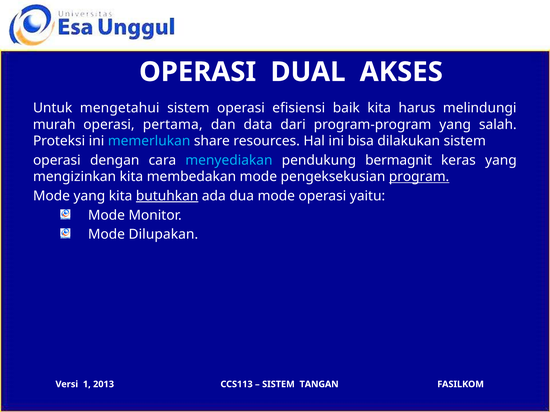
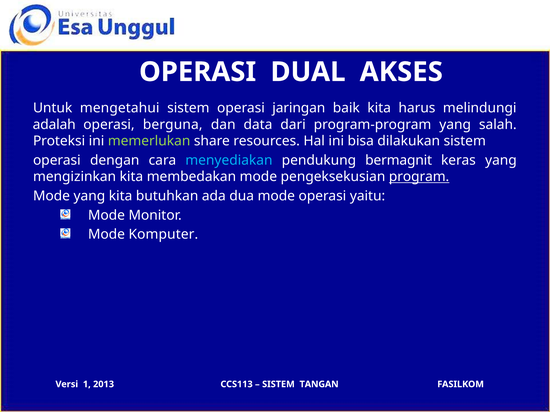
efisiensi: efisiensi -> jaringan (299, 108)
murah: murah -> adalah (54, 125)
pertama: pertama -> berguna (173, 125)
memerlukan colour: light blue -> light green (149, 141)
butuhkan underline: present -> none (167, 196)
Dilupakan: Dilupakan -> Komputer (163, 235)
